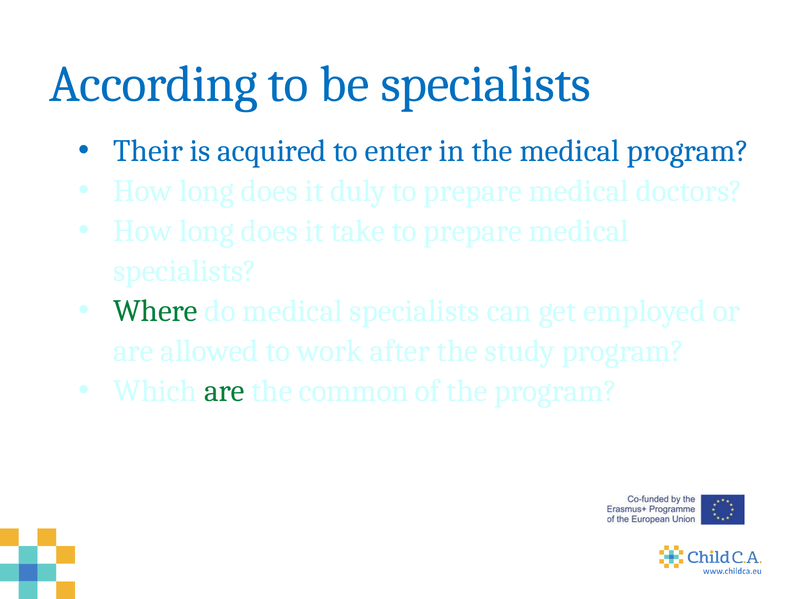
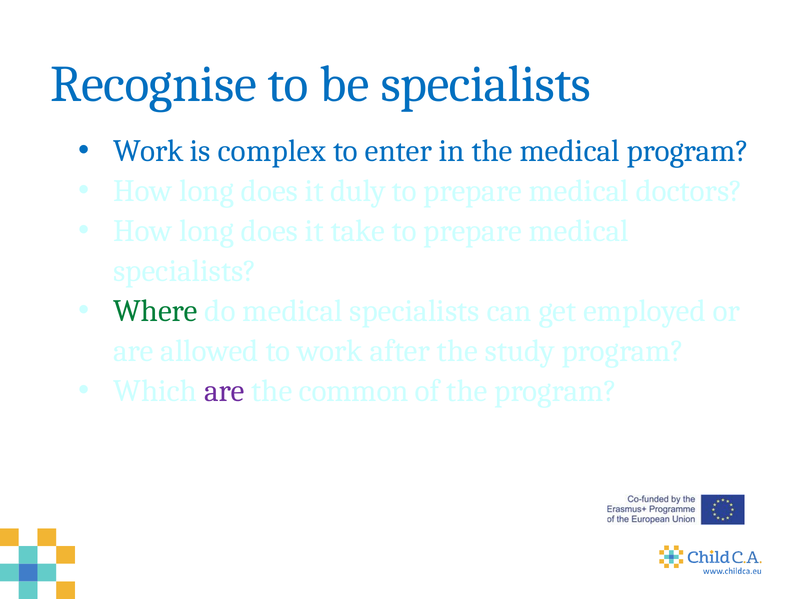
According: According -> Recognise (153, 84)
Their: Their -> Work (148, 151)
acquired: acquired -> complex (272, 151)
are colour: green -> purple (224, 391)
